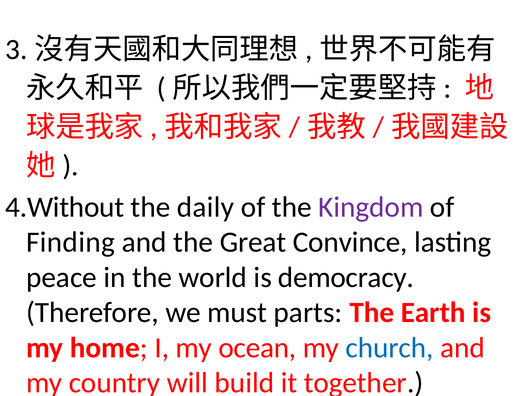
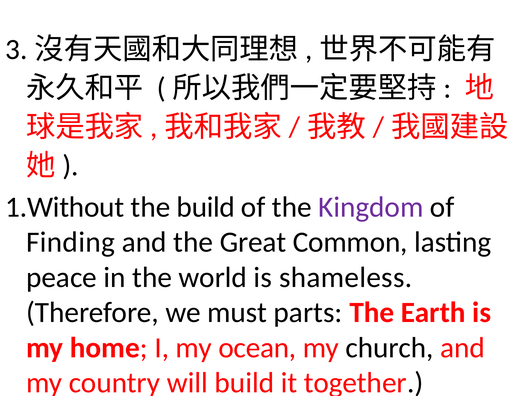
4.Without: 4.Without -> 1.Without (65, 207)
the daily: daily -> build (206, 207)
Convince: Convince -> Common (350, 242)
democracy: democracy -> shameless (346, 277)
church colour: blue -> black (389, 348)
